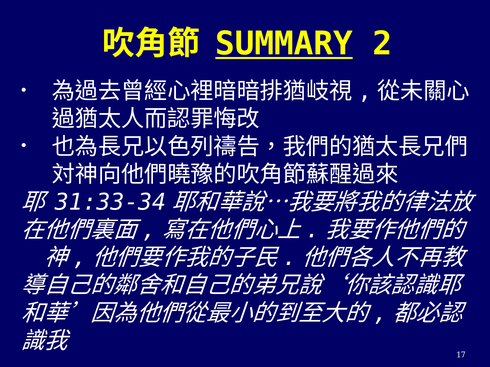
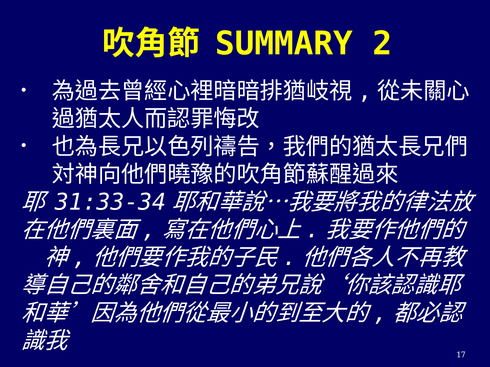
SUMMARY underline: present -> none (284, 44)
